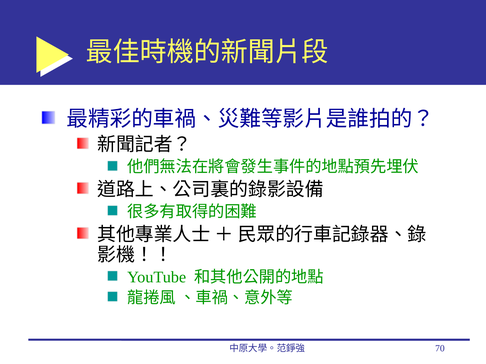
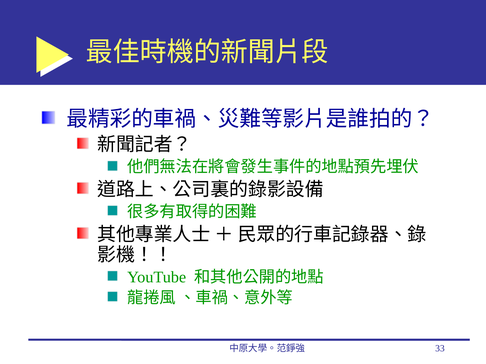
70: 70 -> 33 (440, 349)
